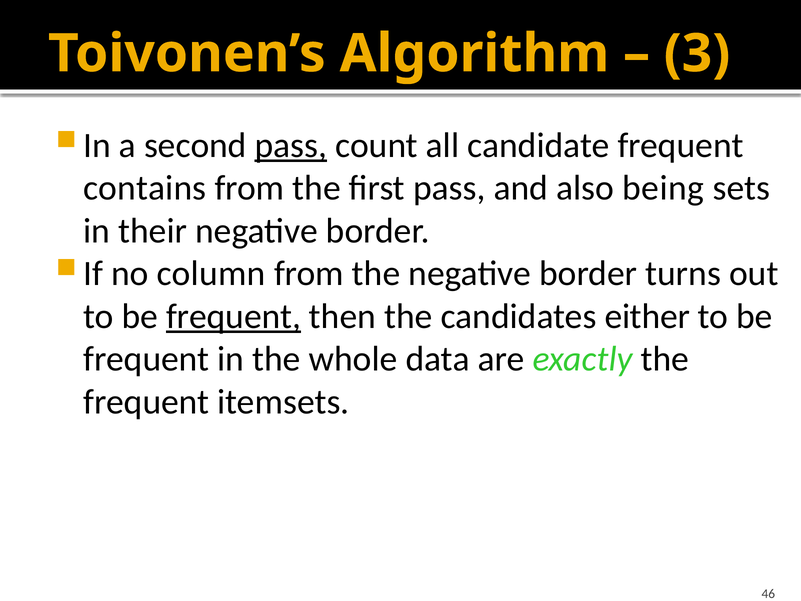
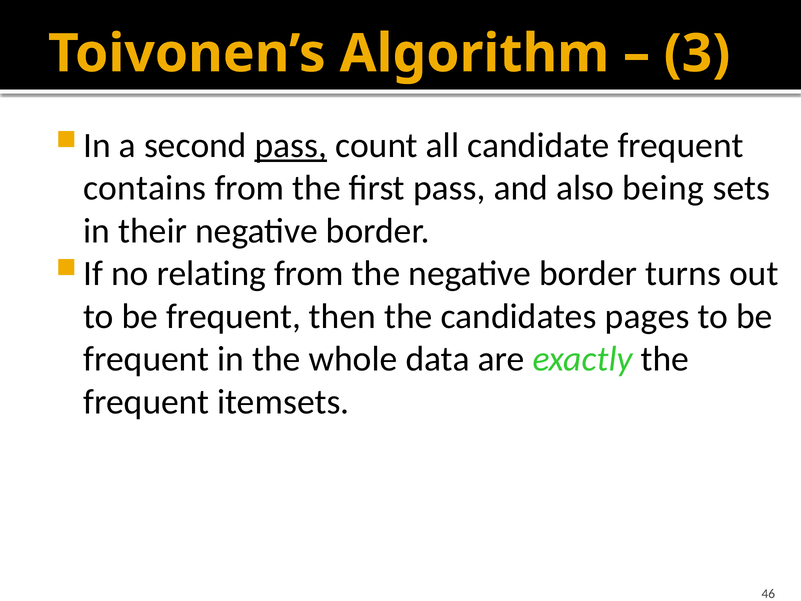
column: column -> relating (211, 274)
frequent underline: present -> none (234, 316)
either: either -> pages (647, 316)
